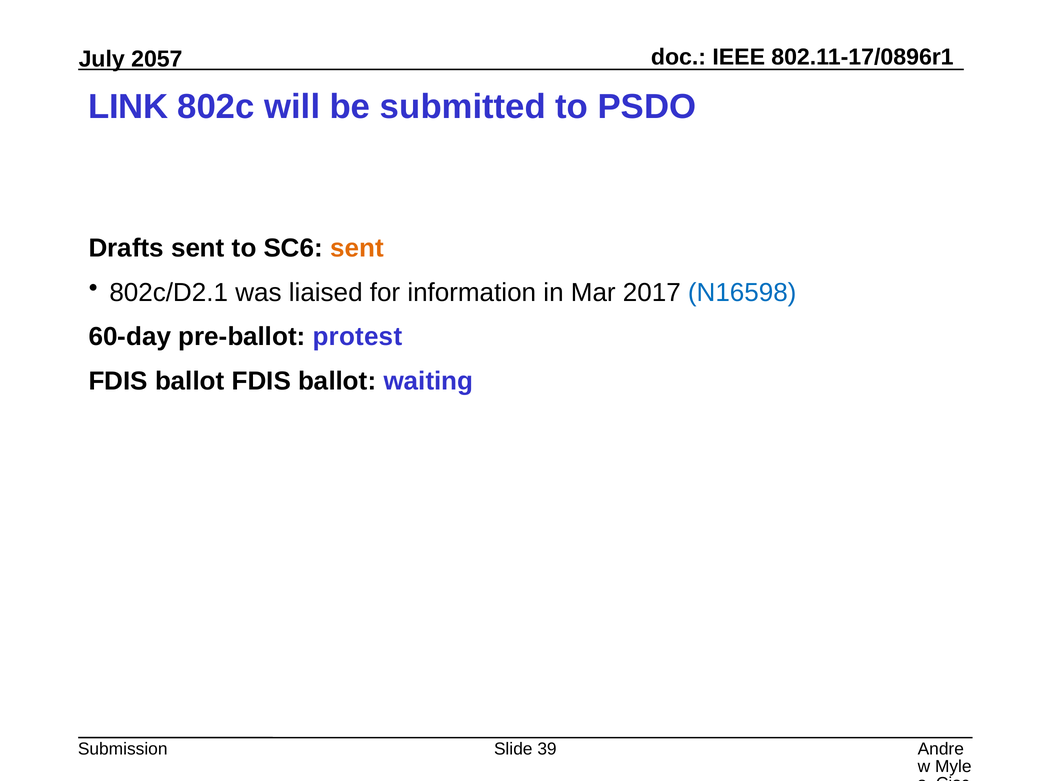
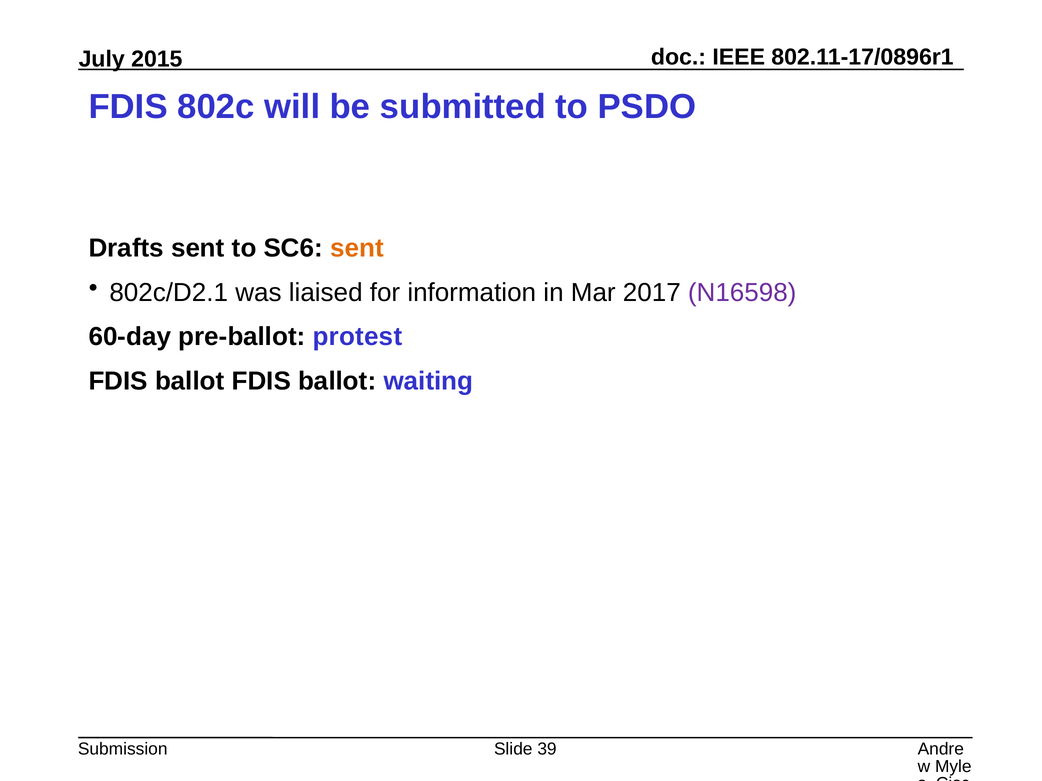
2057: 2057 -> 2015 (157, 59)
LINK: LINK -> FDIS (128, 107)
N16598 colour: blue -> purple (742, 293)
